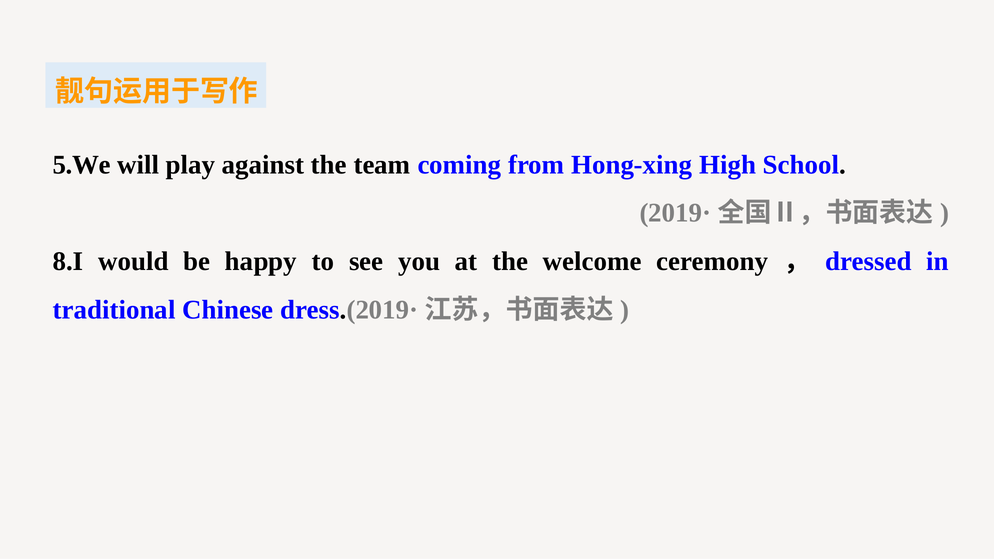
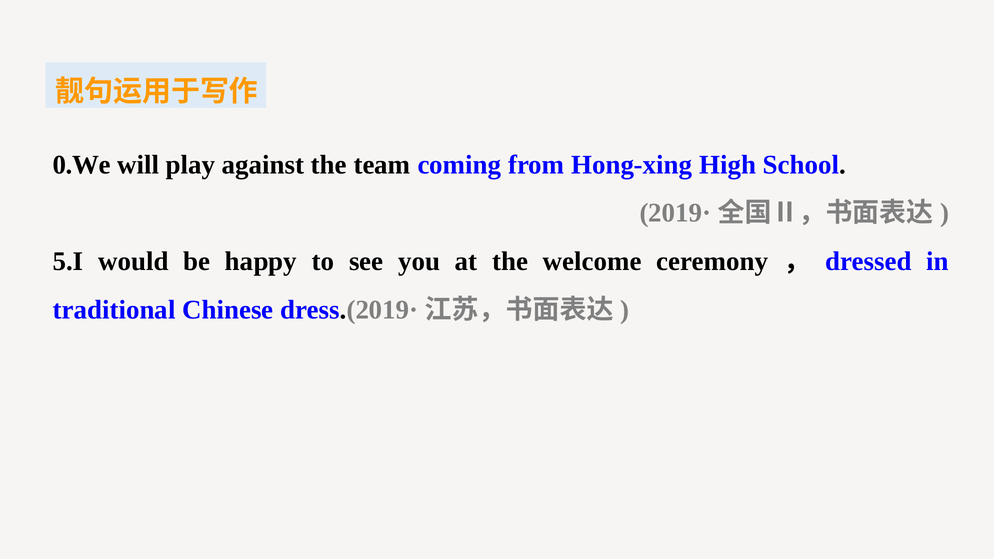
5.We: 5.We -> 0.We (82, 165)
8.I: 8.I -> 5.I (68, 262)
